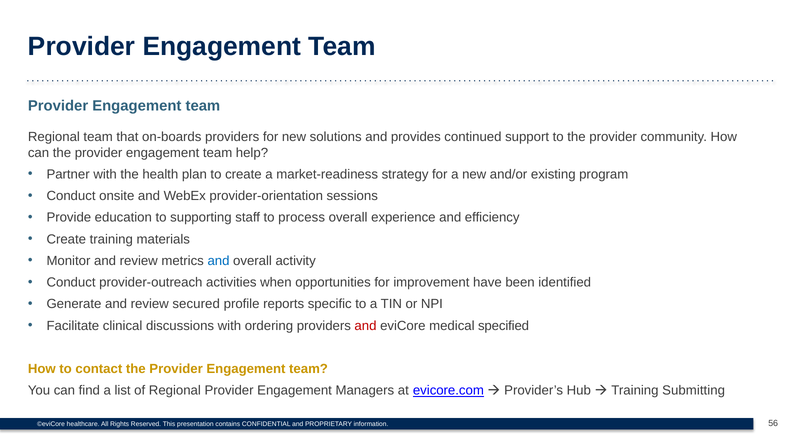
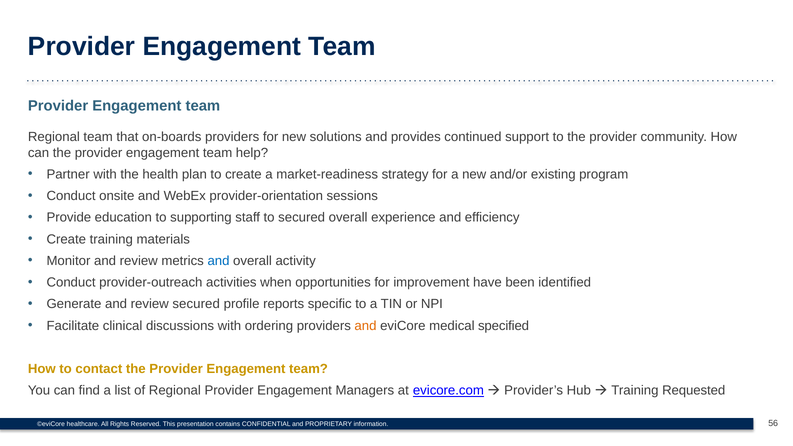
to process: process -> secured (302, 218)
and colour: red -> orange (366, 326)
Submitting: Submitting -> Requested (694, 391)
